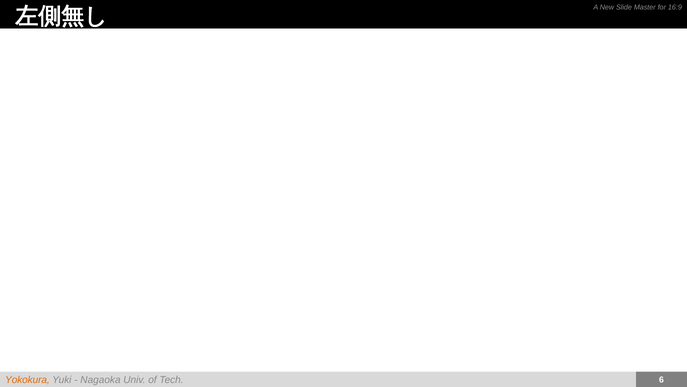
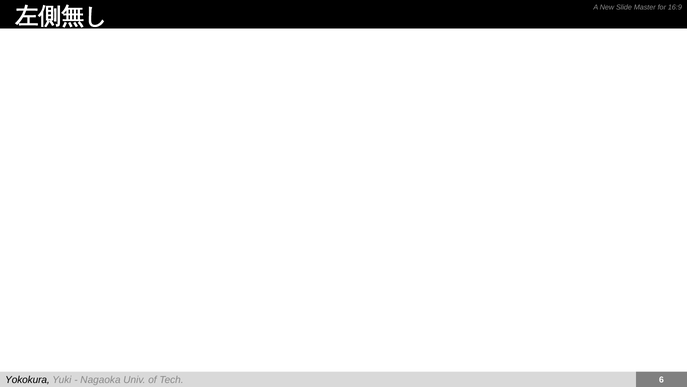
Yokokura colour: orange -> black (27, 379)
